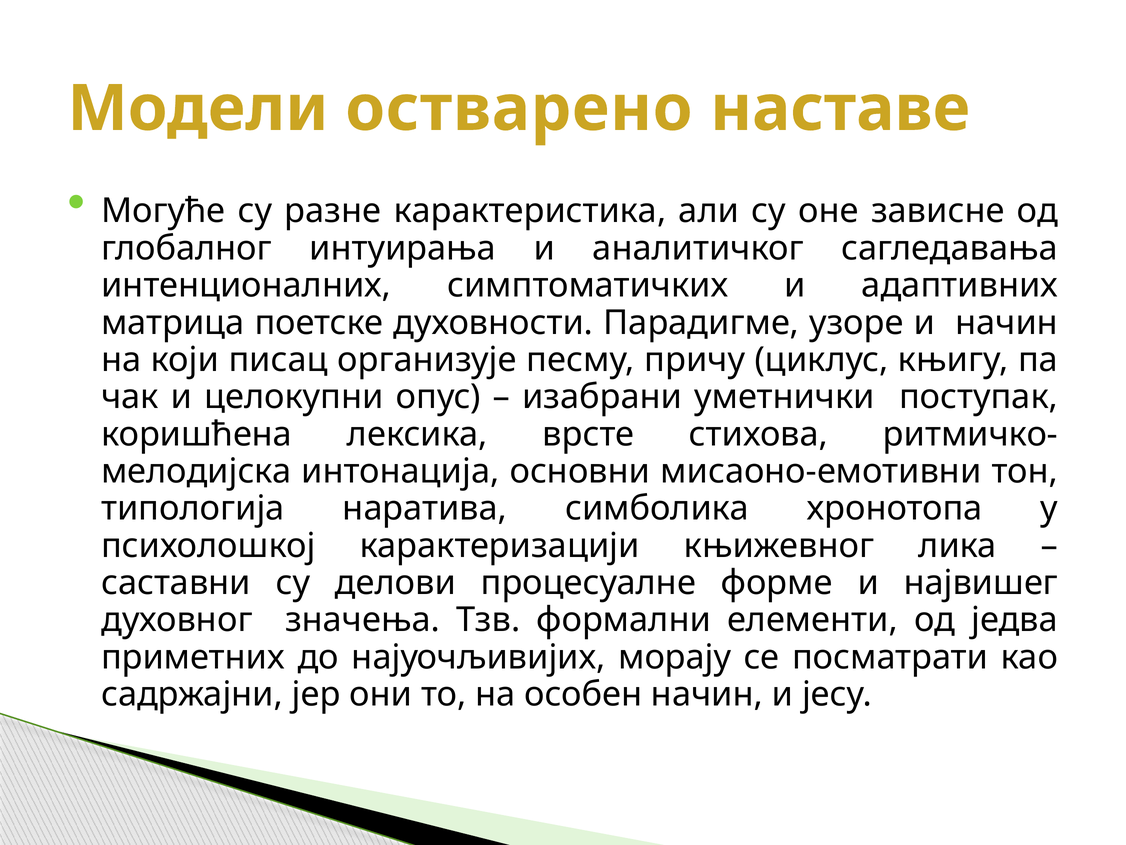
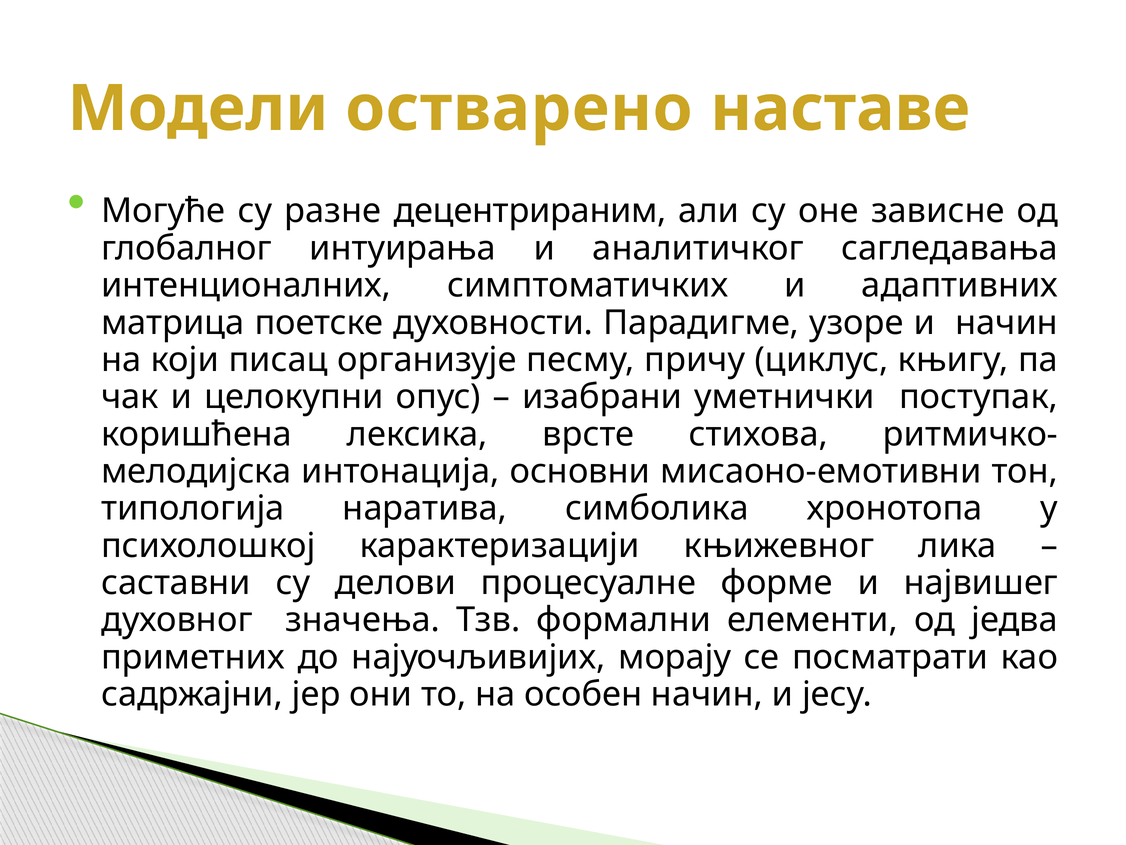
карактеристика: карактеристика -> децентрираним (530, 211)
